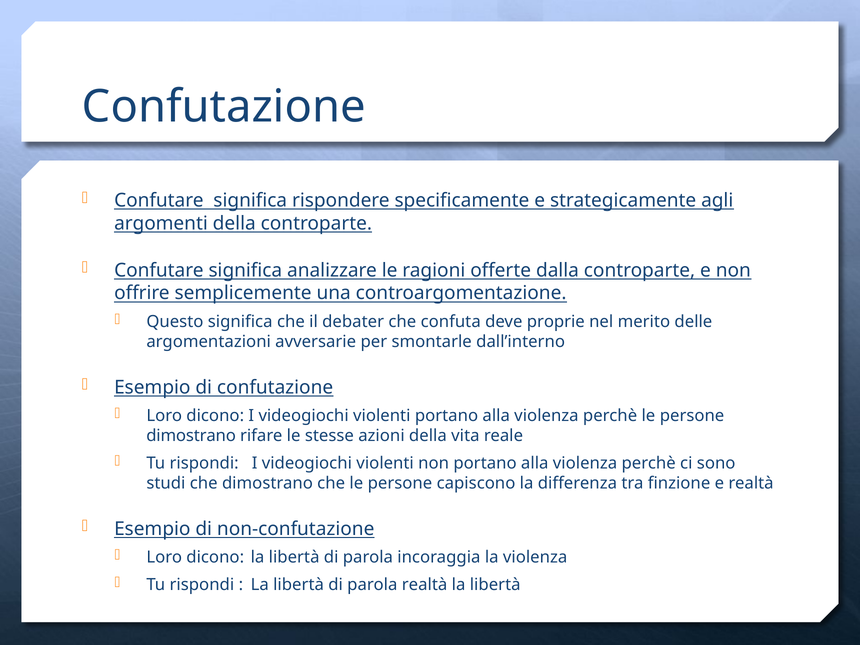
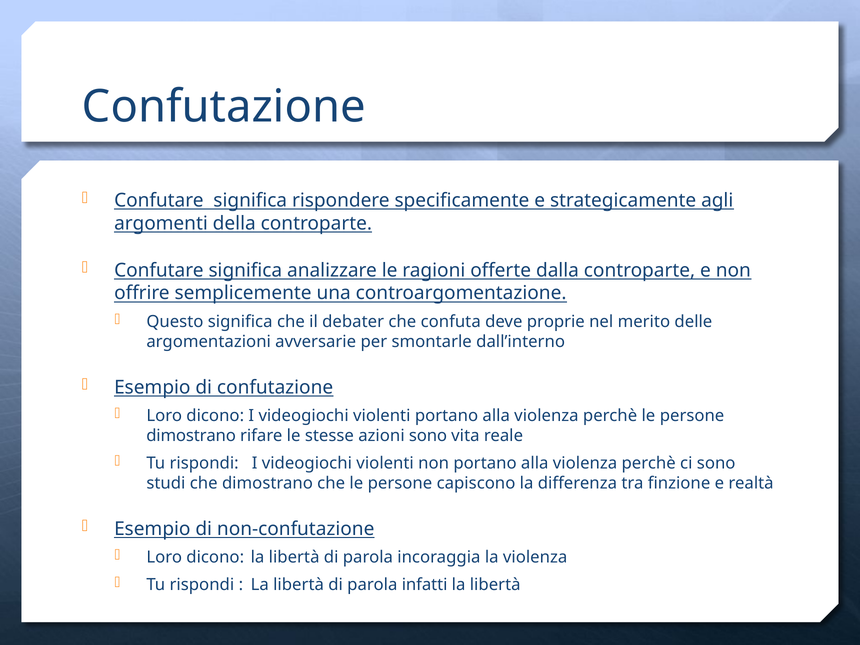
azioni della: della -> sono (428, 436)
parola realtà: realtà -> infatti (425, 585)
